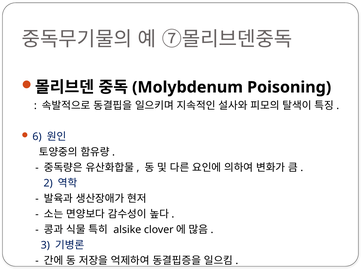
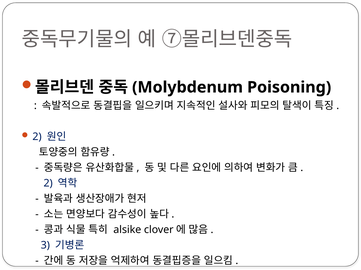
6: 6 -> 2 (37, 137)
